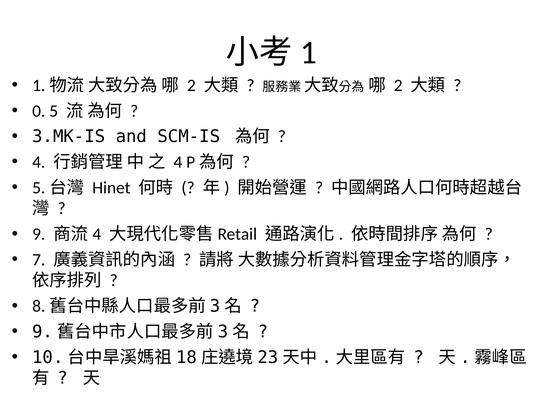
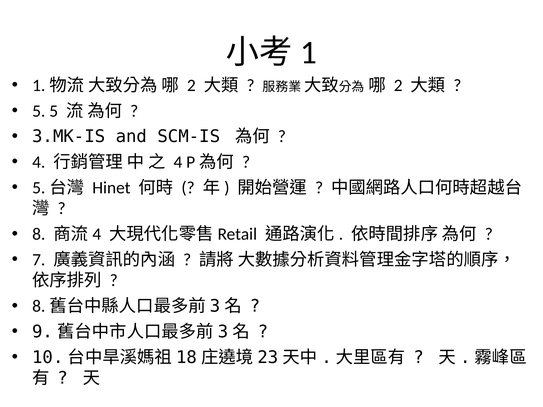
0: 0 -> 5 (39, 111)
9: 9 -> 8 (39, 234)
